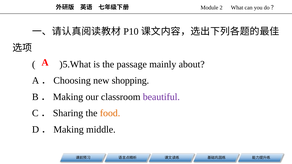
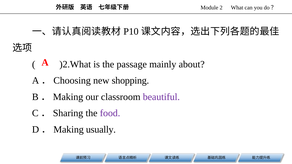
)5.What: )5.What -> )2.What (75, 64)
food colour: orange -> purple (110, 113)
middle: middle -> usually (101, 130)
